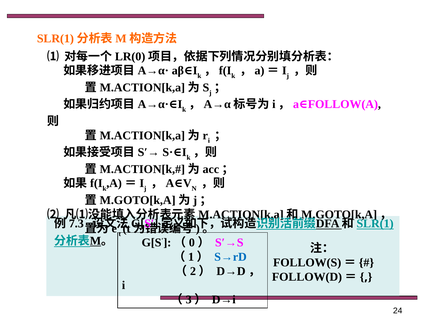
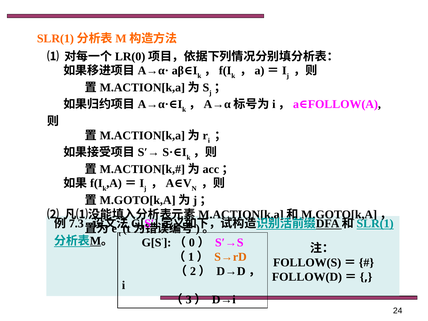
S→rD colour: blue -> orange (231, 257)
